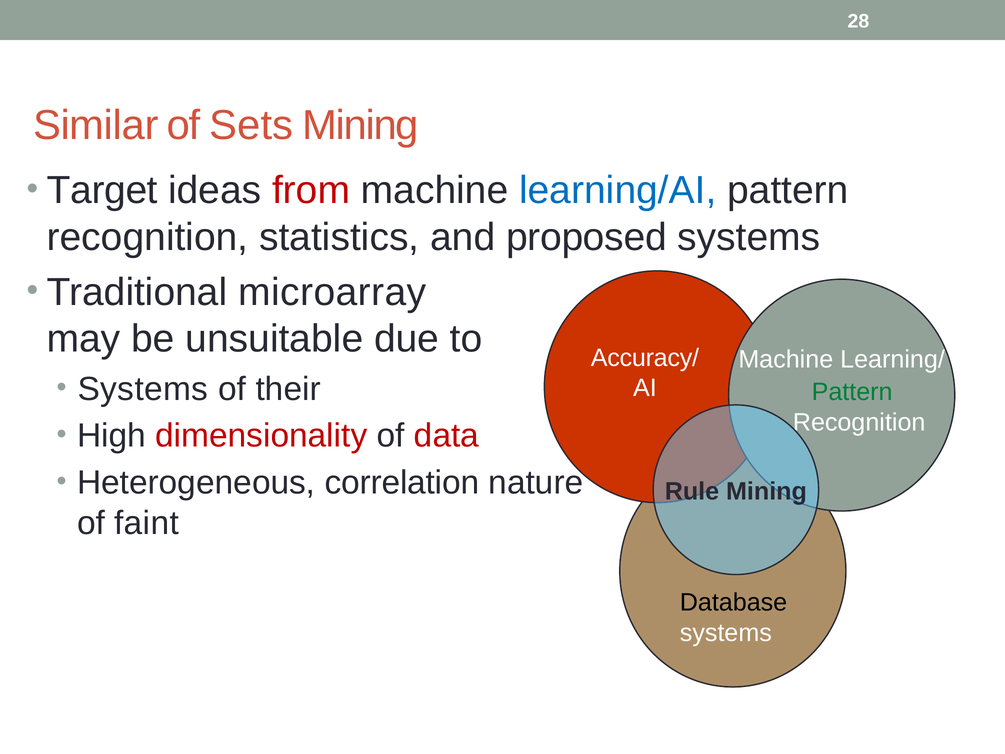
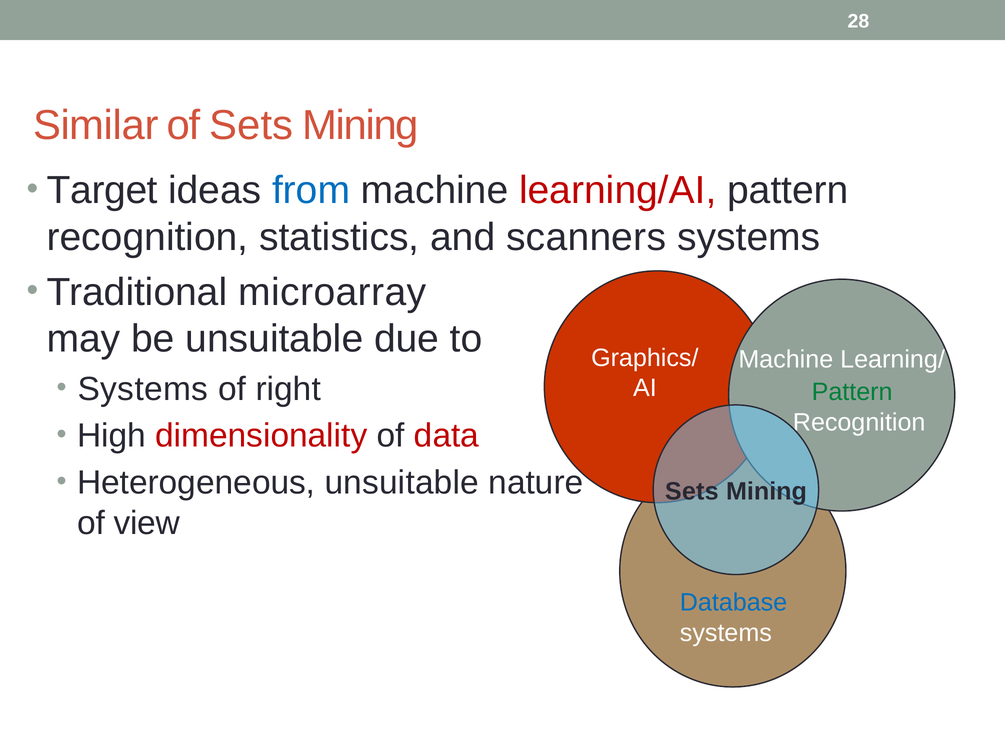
from colour: red -> blue (311, 190)
learning/AI colour: blue -> red (618, 190)
proposed: proposed -> scanners (586, 237)
Accuracy/: Accuracy/ -> Graphics/ (645, 358)
their: their -> right (288, 389)
Heterogeneous correlation: correlation -> unsuitable (402, 483)
Rule: Rule -> Sets (692, 491)
faint: faint -> view (147, 523)
Database colour: black -> blue (734, 602)
